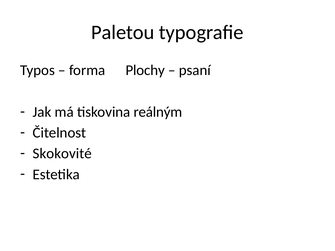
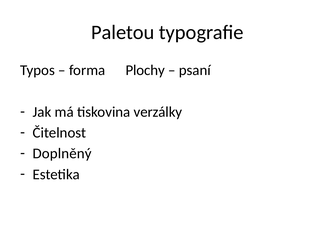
reálným: reálným -> verzálky (158, 112)
Skokovité: Skokovité -> Doplněný (62, 154)
